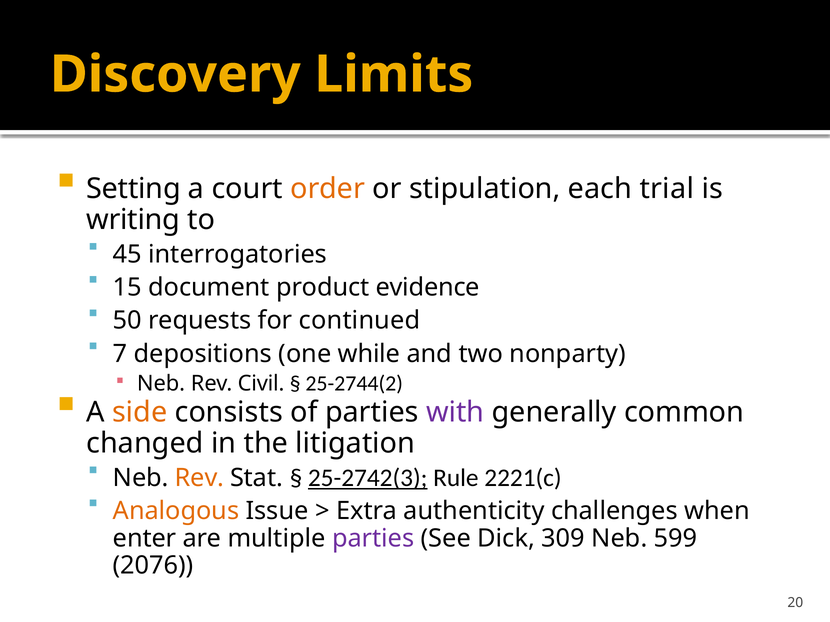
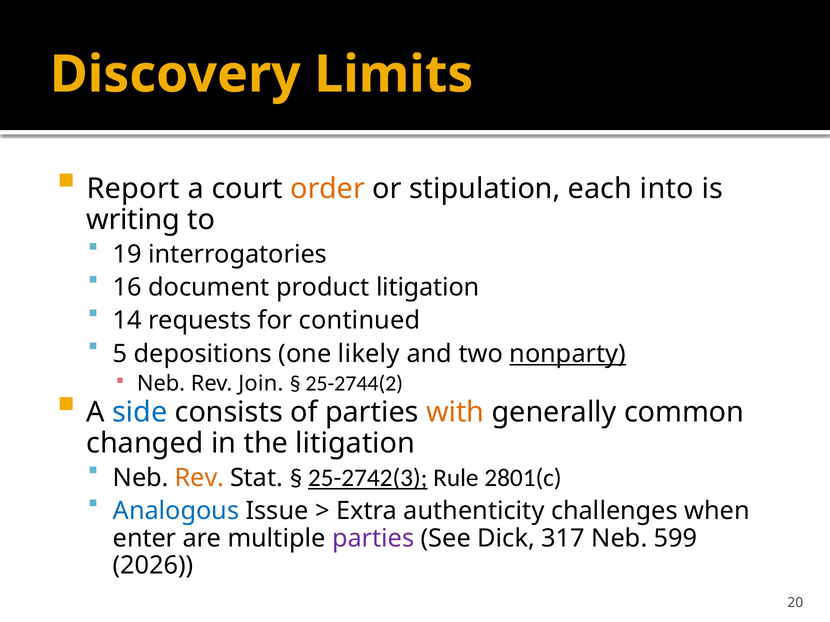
Setting: Setting -> Report (133, 189)
trial: trial -> into (667, 189)
45: 45 -> 19 (127, 254)
15: 15 -> 16 (127, 288)
product evidence: evidence -> litigation (428, 288)
50: 50 -> 14 (127, 321)
7: 7 -> 5 (120, 354)
while: while -> likely (369, 354)
nonparty underline: none -> present (568, 354)
Civil: Civil -> Join (261, 384)
side colour: orange -> blue (140, 412)
with colour: purple -> orange (455, 412)
2221(c: 2221(c -> 2801(c (523, 478)
Analogous colour: orange -> blue (176, 511)
309: 309 -> 317 (563, 539)
2076: 2076 -> 2026 (153, 566)
